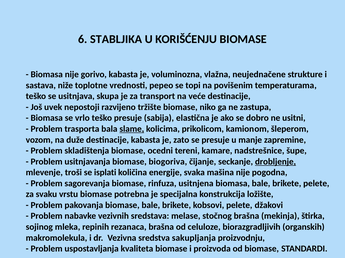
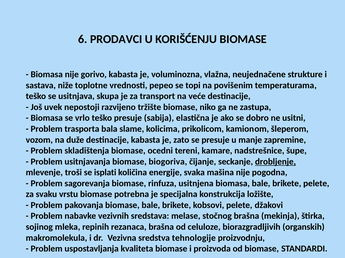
STABLJIKA: STABLJIKA -> PRODAVCI (116, 39)
slame underline: present -> none (132, 129)
sakupljanja: sakupljanja -> tehnologije (194, 238)
